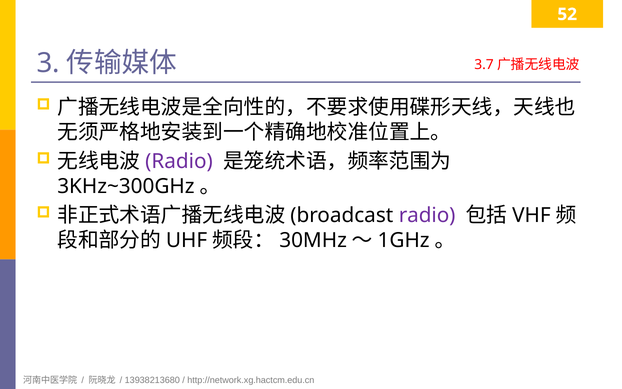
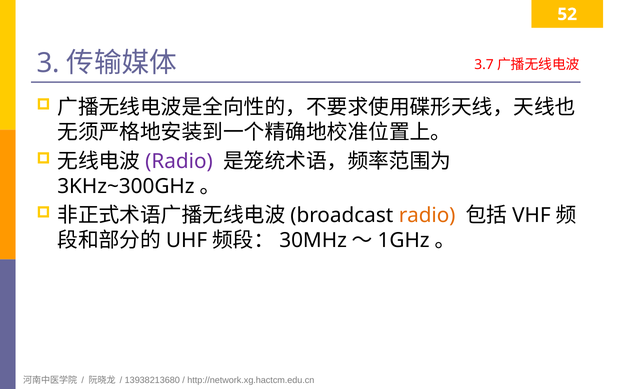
radio colour: purple -> orange (427, 215)
